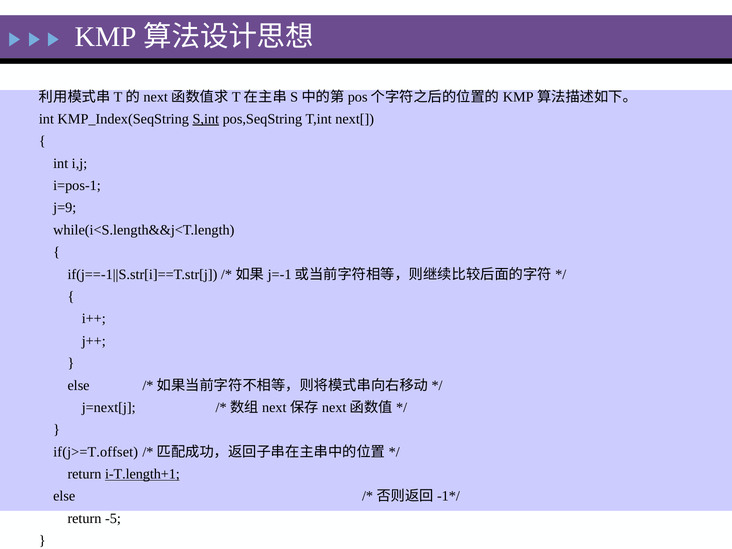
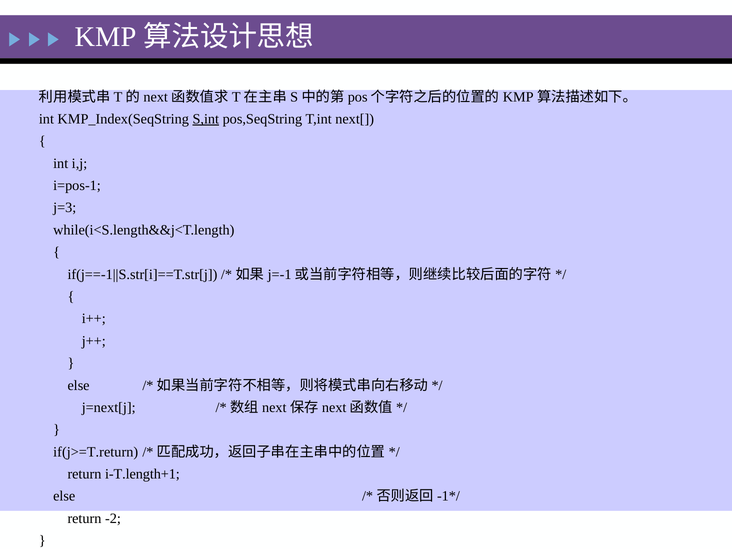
j=9: j=9 -> j=3 (65, 208)
if(j>=T.offset: if(j>=T.offset -> if(j>=T.return (96, 452)
i-T.length+1 underline: present -> none (142, 474)
-5: -5 -> -2 (113, 518)
